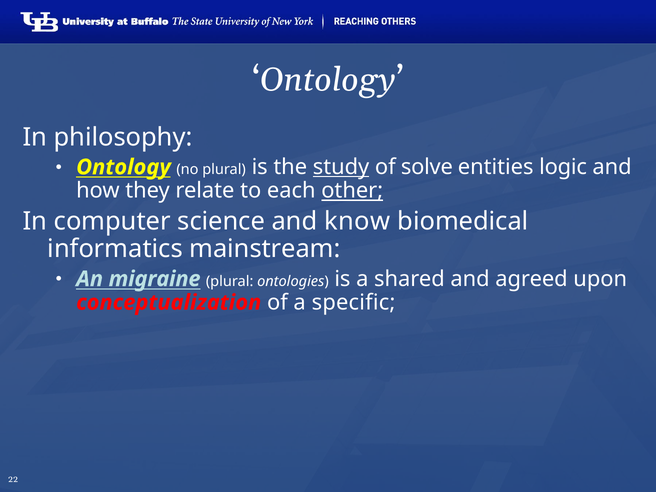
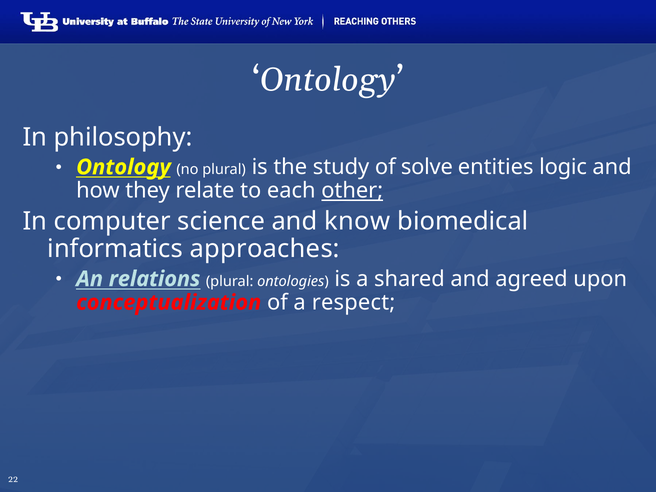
study underline: present -> none (341, 167)
mainstream: mainstream -> approaches (265, 249)
migraine: migraine -> relations (155, 279)
specific: specific -> respect (354, 303)
